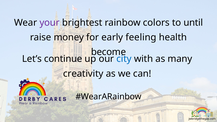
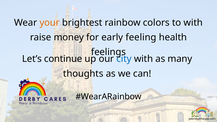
your colour: purple -> orange (50, 23)
to until: until -> with (193, 23)
become: become -> feelings (108, 52)
creativity: creativity -> thoughts (83, 74)
